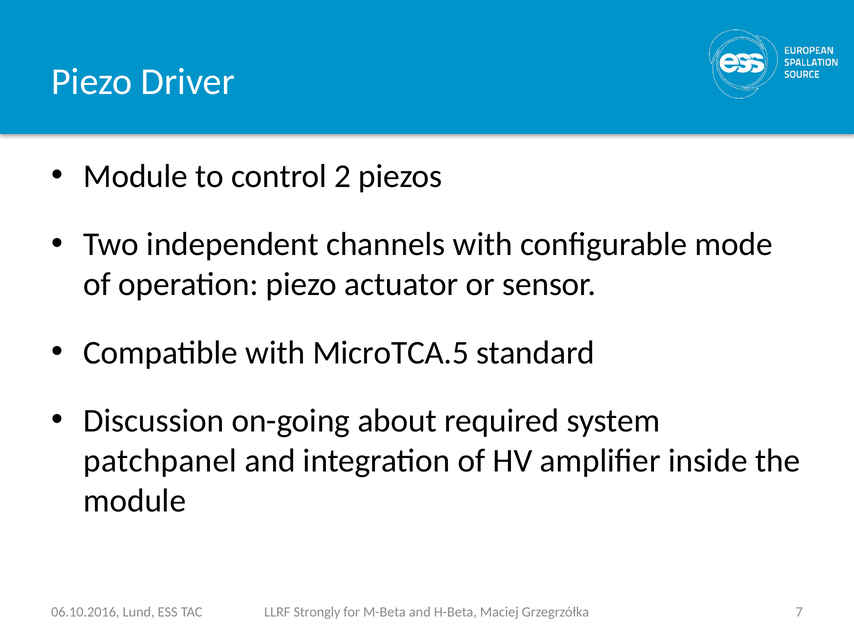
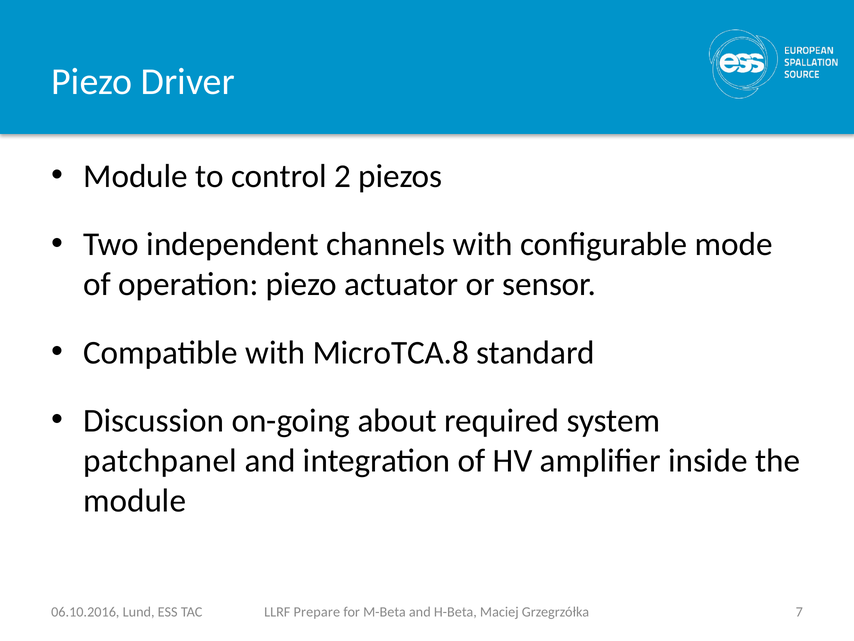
MicroTCA.5: MicroTCA.5 -> MicroTCA.8 (391, 353)
Strongly: Strongly -> Prepare (317, 612)
